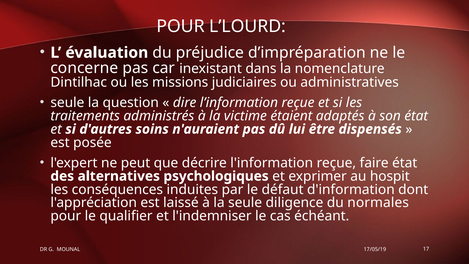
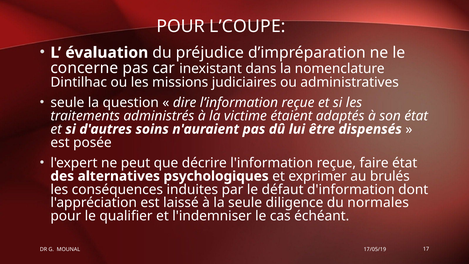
L’LOURD: L’LOURD -> L’COUPE (248, 26)
hospit: hospit -> brulés (390, 176)
